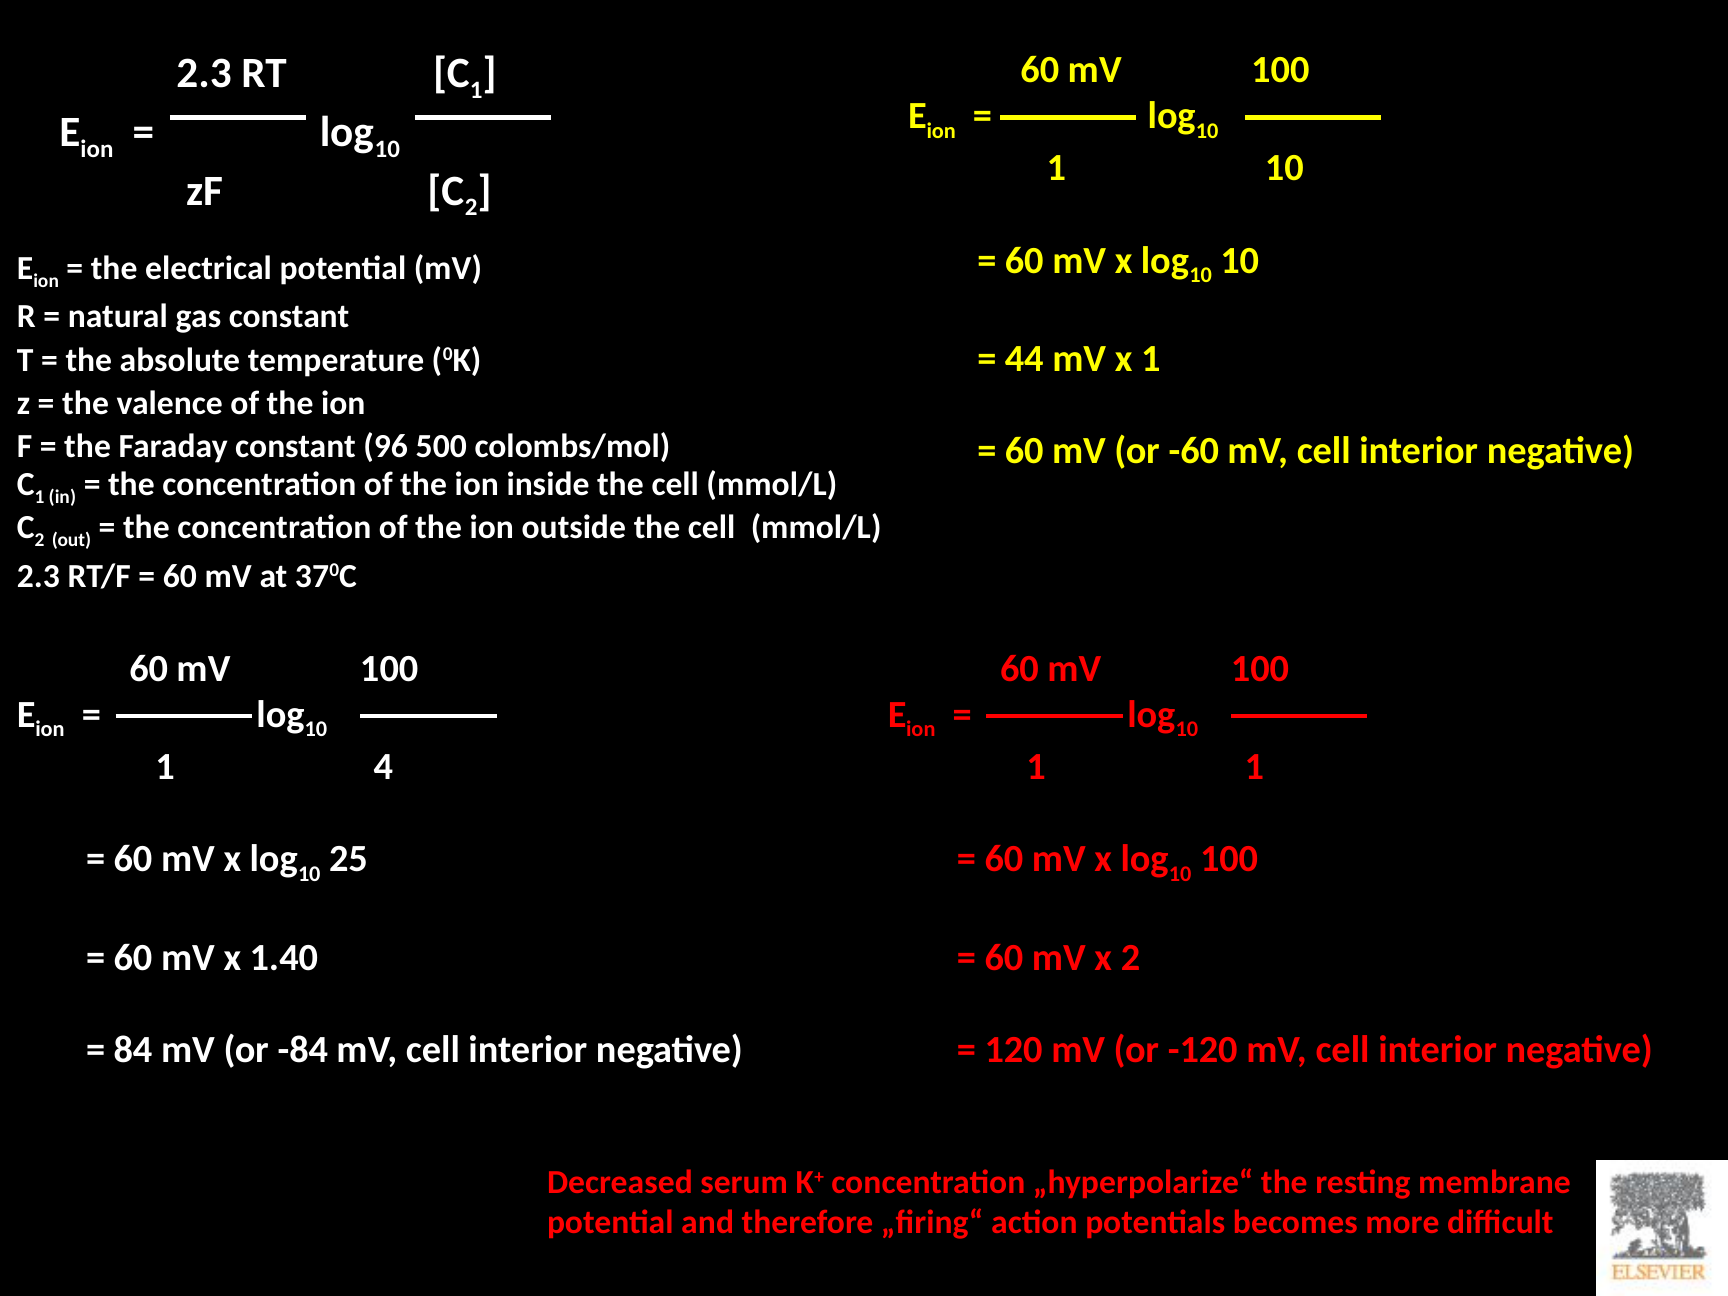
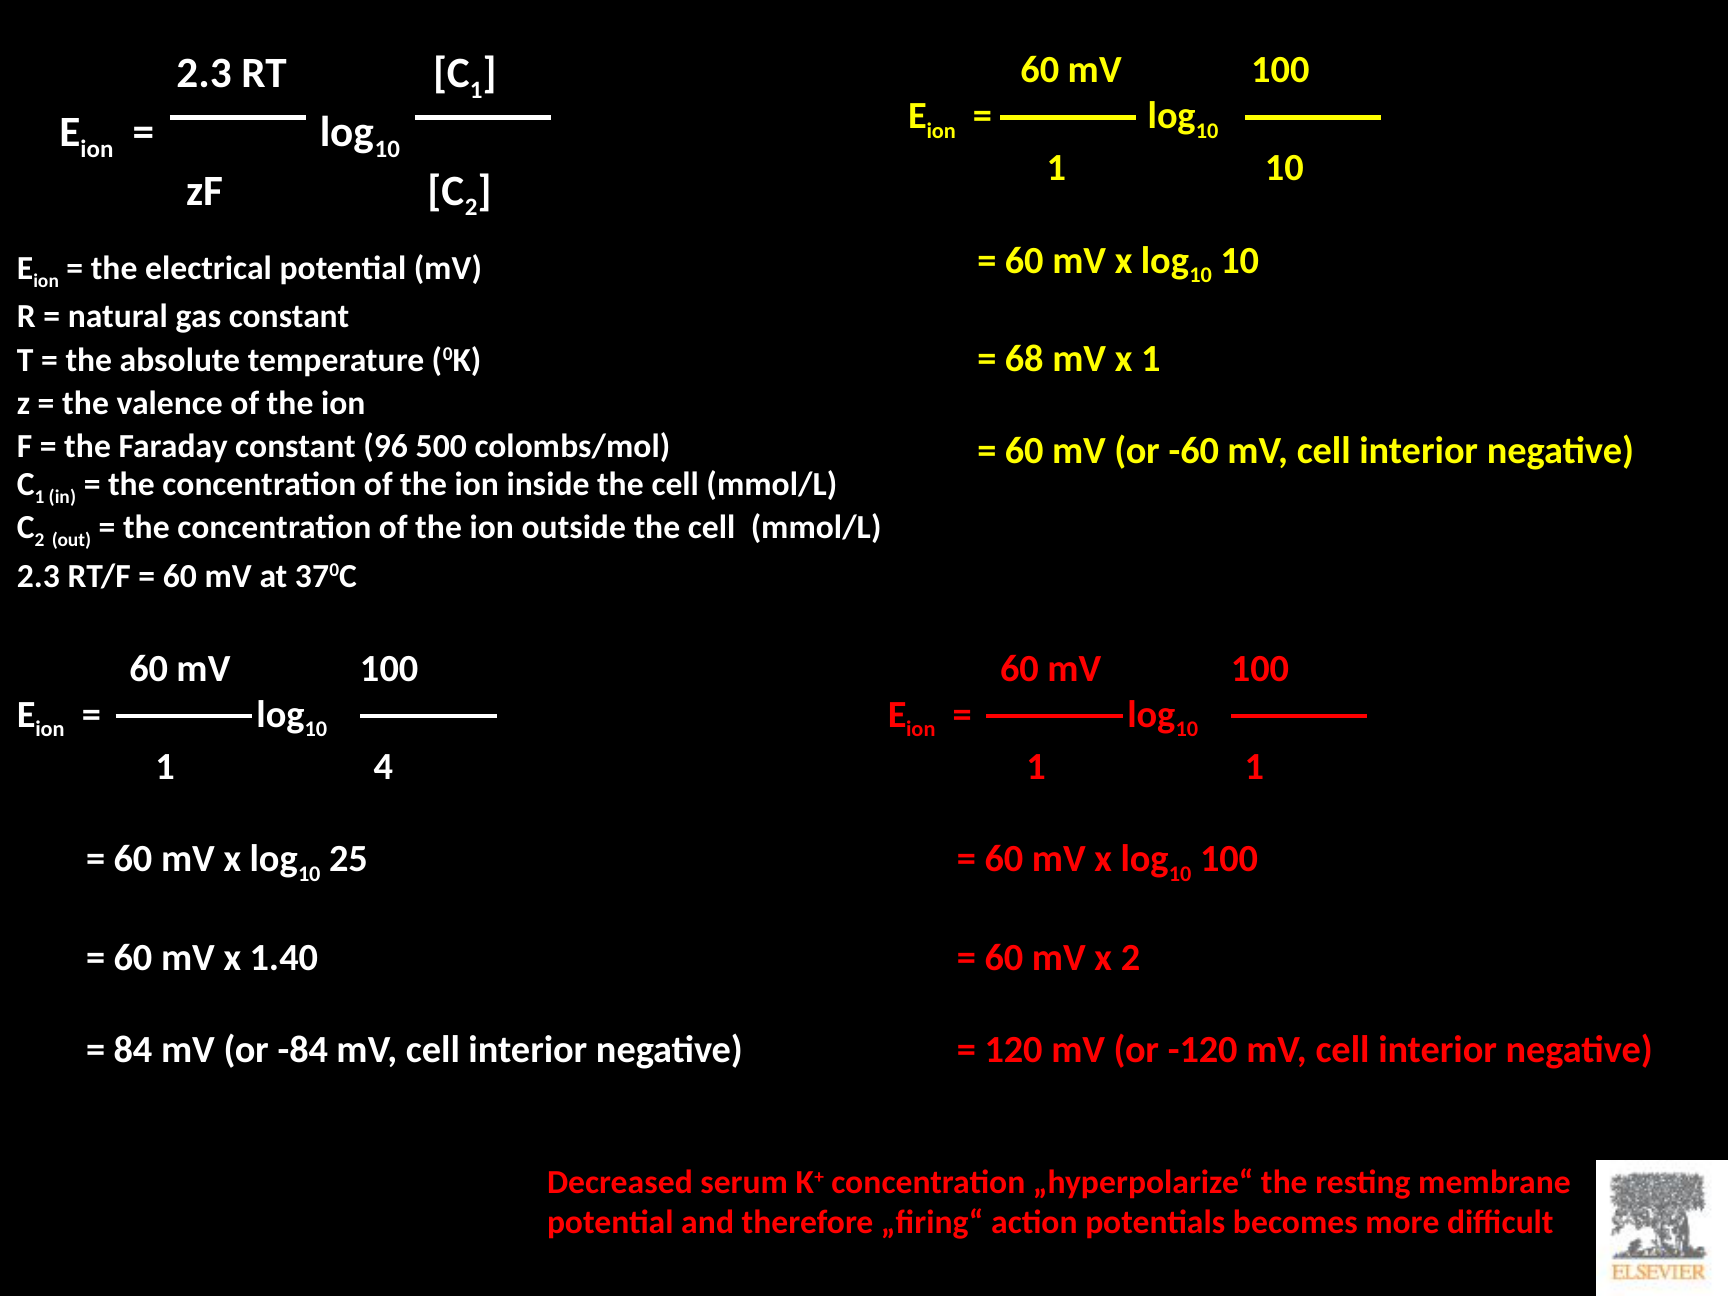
44: 44 -> 68 (1024, 359)
